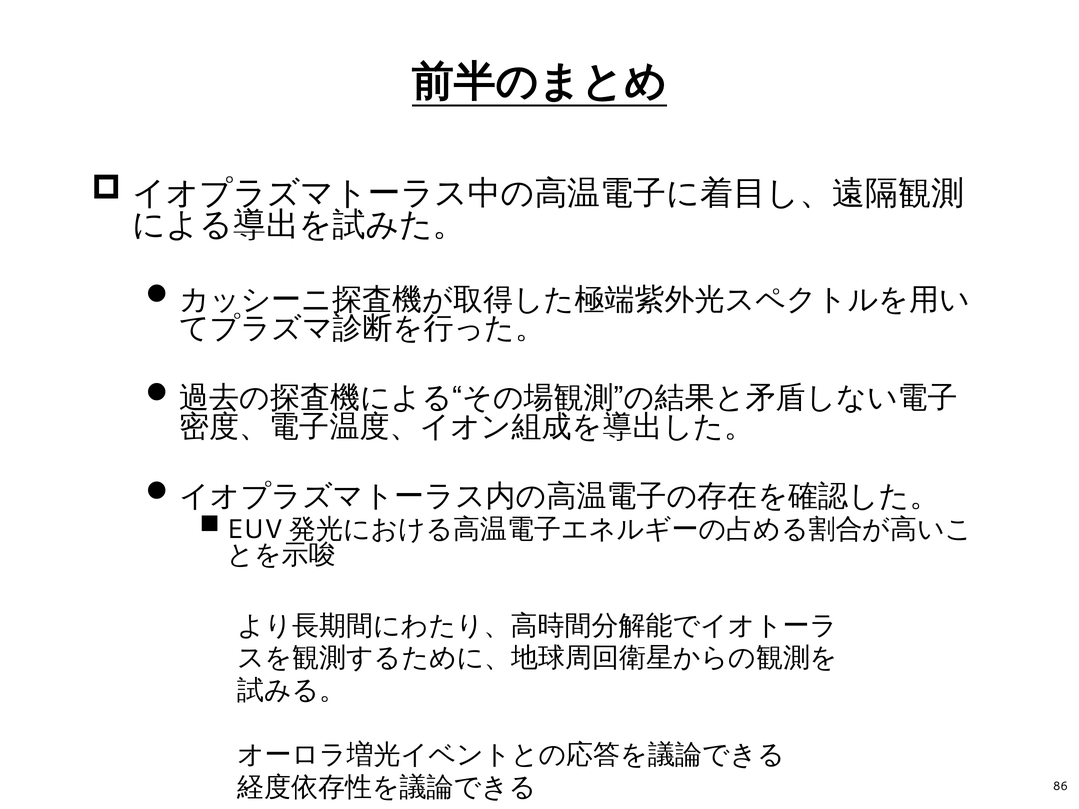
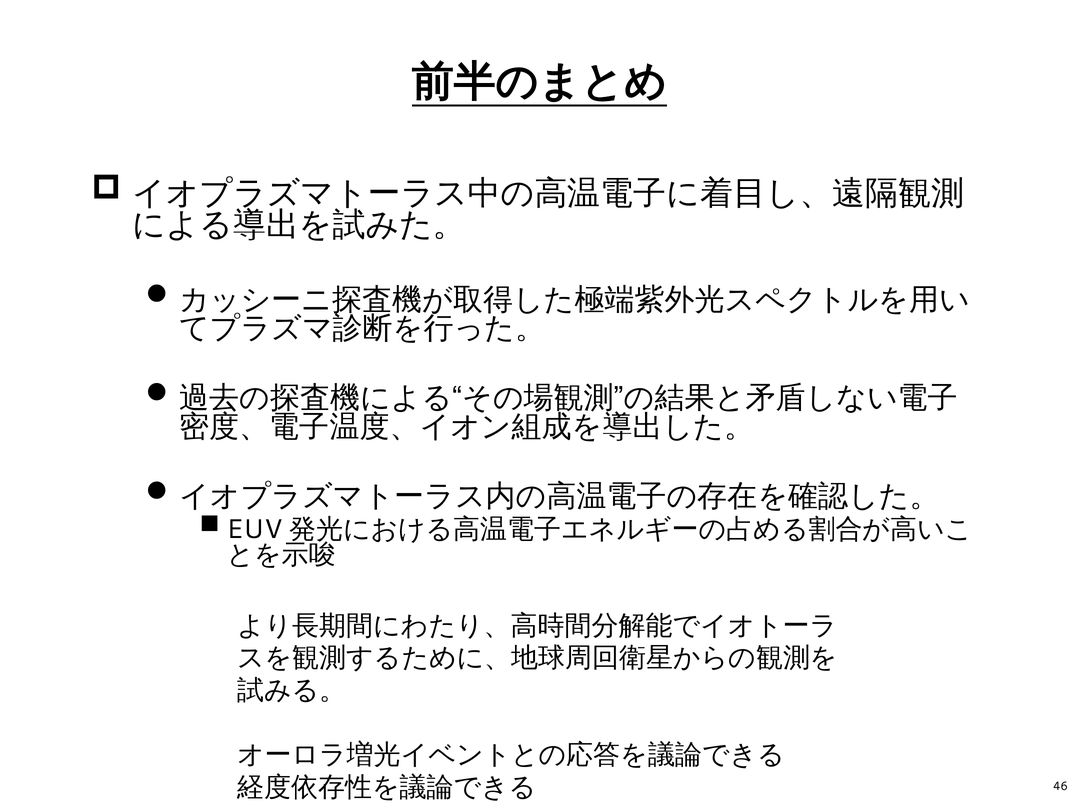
86: 86 -> 46 (1061, 787)
